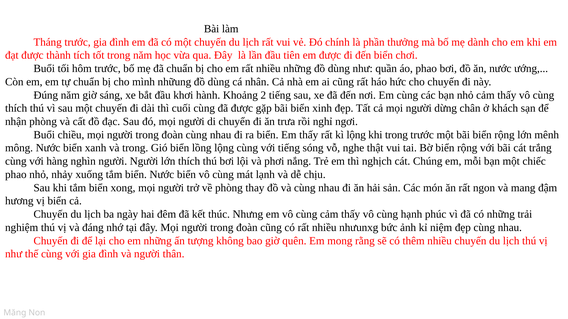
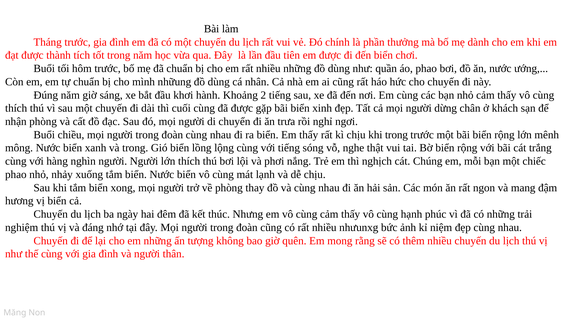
kì lộng: lộng -> chịu (356, 135)
